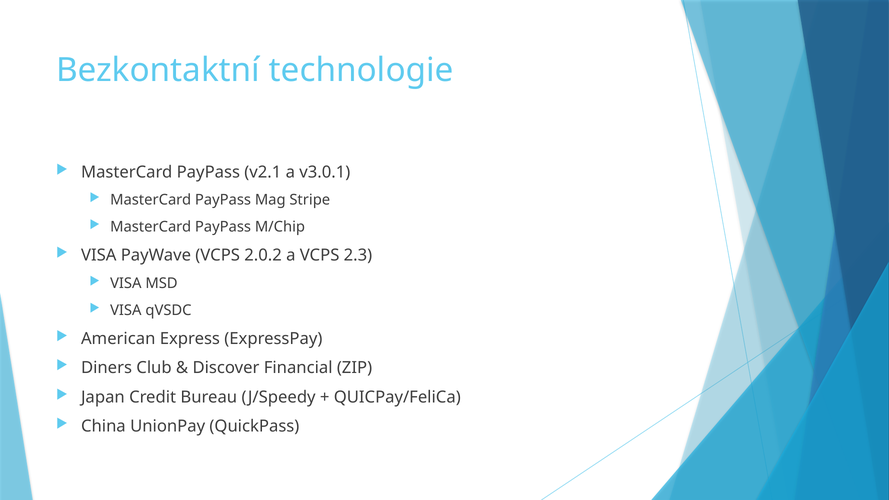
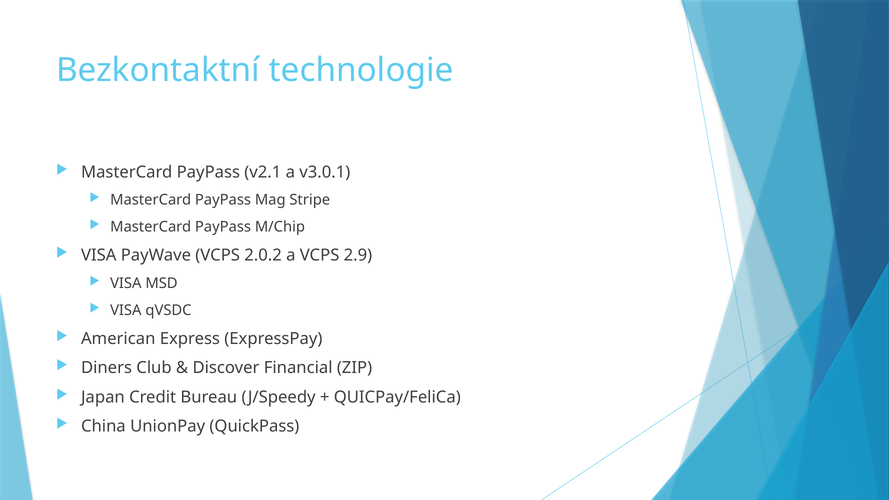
2.3: 2.3 -> 2.9 (358, 255)
